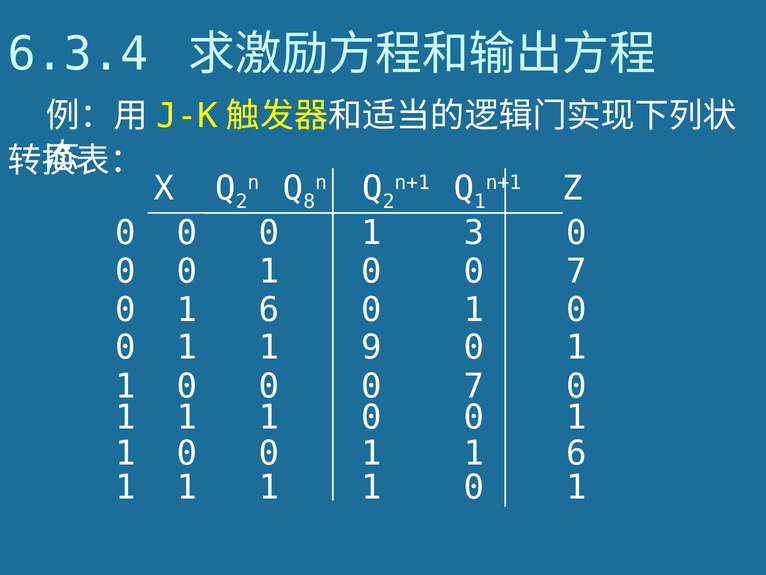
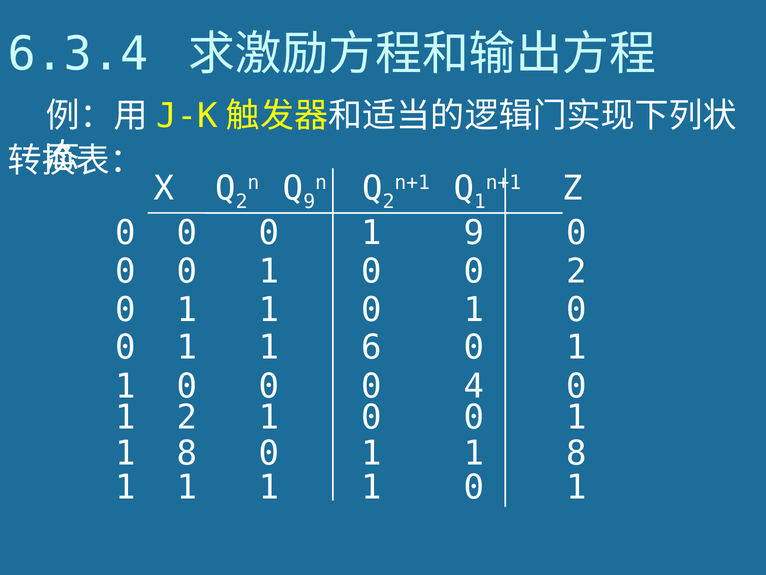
8: 8 -> 9 (309, 201)
1 3: 3 -> 9 (474, 233)
1 0 0 7: 7 -> 2 (576, 271)
6: 6 -> 1 (269, 310)
9: 9 -> 6 (371, 347)
0 0 0 7: 7 -> 4 (474, 386)
1: 1 -> 2 (187, 417)
0: 0 -> 8 (187, 453)
6: 6 -> 8 (576, 453)
